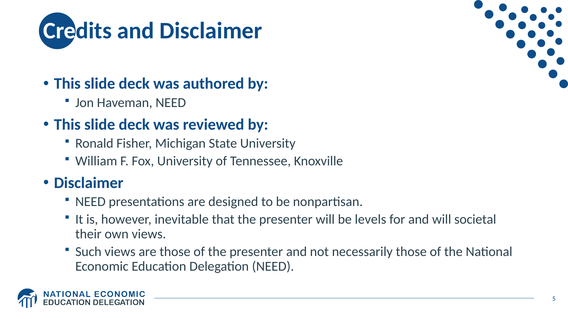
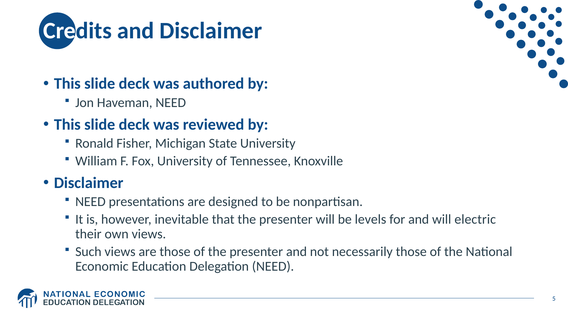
societal: societal -> electric (475, 220)
